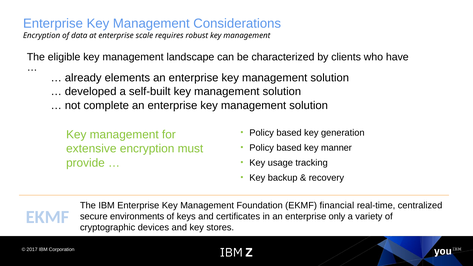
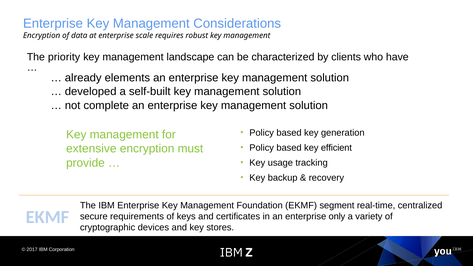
eligible: eligible -> priority (64, 57)
manner: manner -> efficient (336, 148)
financial: financial -> segment (337, 205)
environments: environments -> requirements (137, 216)
